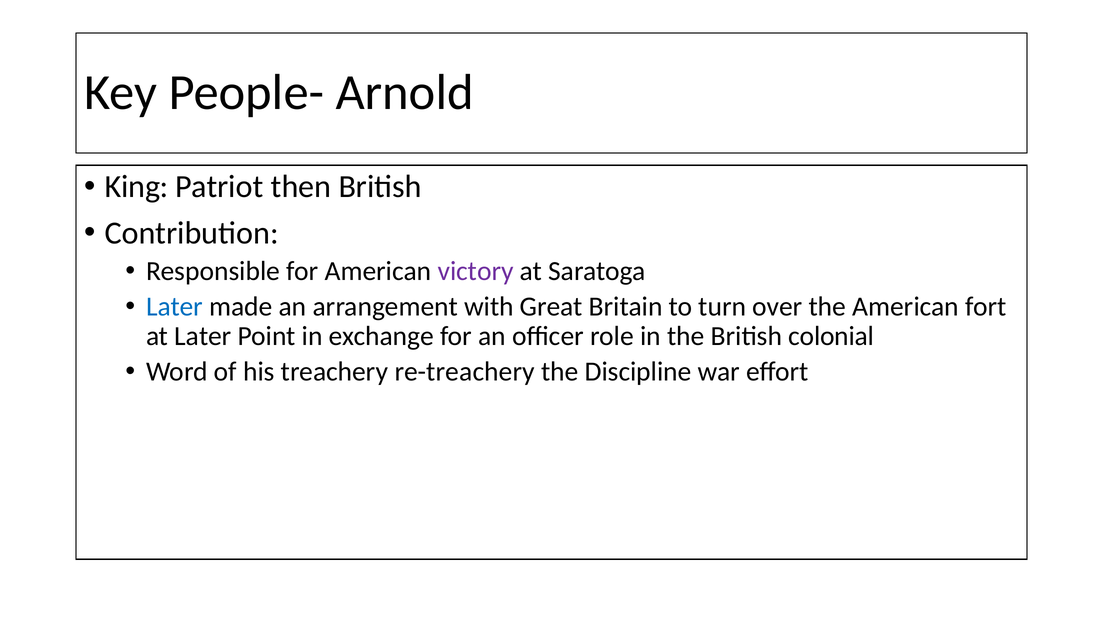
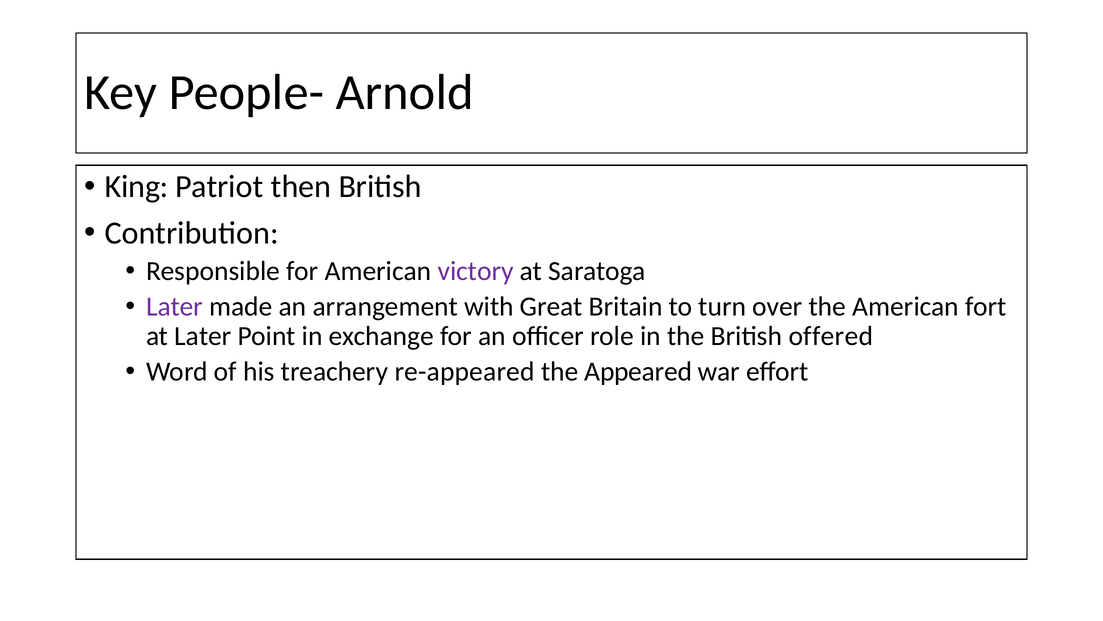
Later colour: blue -> purple (175, 306)
colonial: colonial -> offered (831, 336)
re-treachery: re-treachery -> re-appeared (465, 372)
Discipline: Discipline -> Appeared (638, 372)
